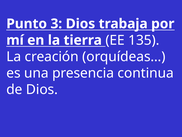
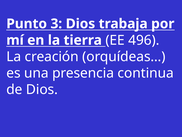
135: 135 -> 496 (144, 40)
